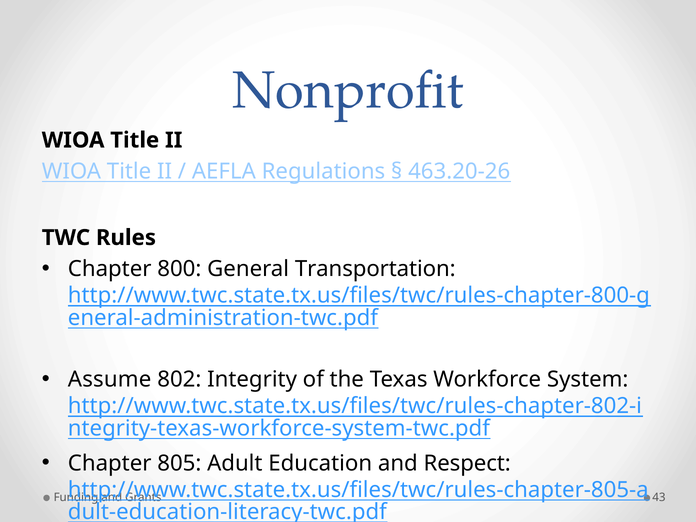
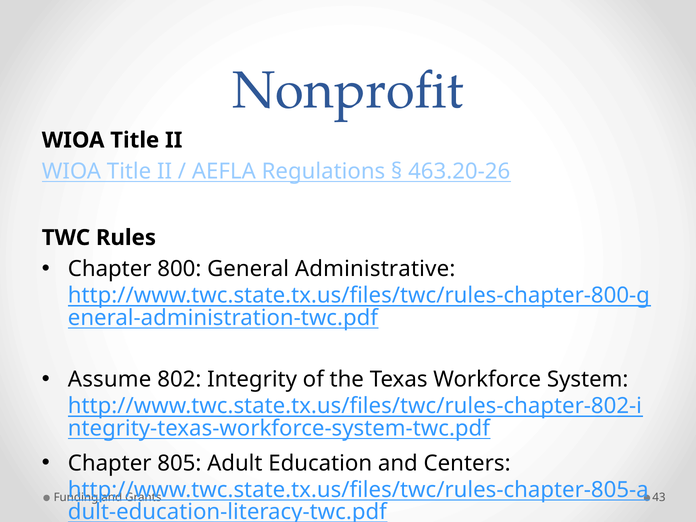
Transportation: Transportation -> Administrative (375, 269)
Respect: Respect -> Centers (467, 463)
